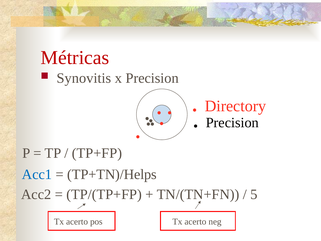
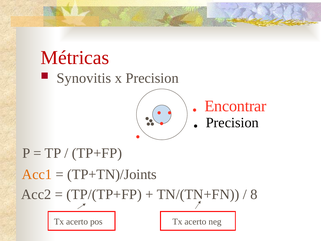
Directory: Directory -> Encontrar (236, 106)
Acc1 colour: blue -> orange (37, 174)
TP+TN)/Helps: TP+TN)/Helps -> TP+TN)/Joints (112, 174)
5: 5 -> 8 (254, 194)
